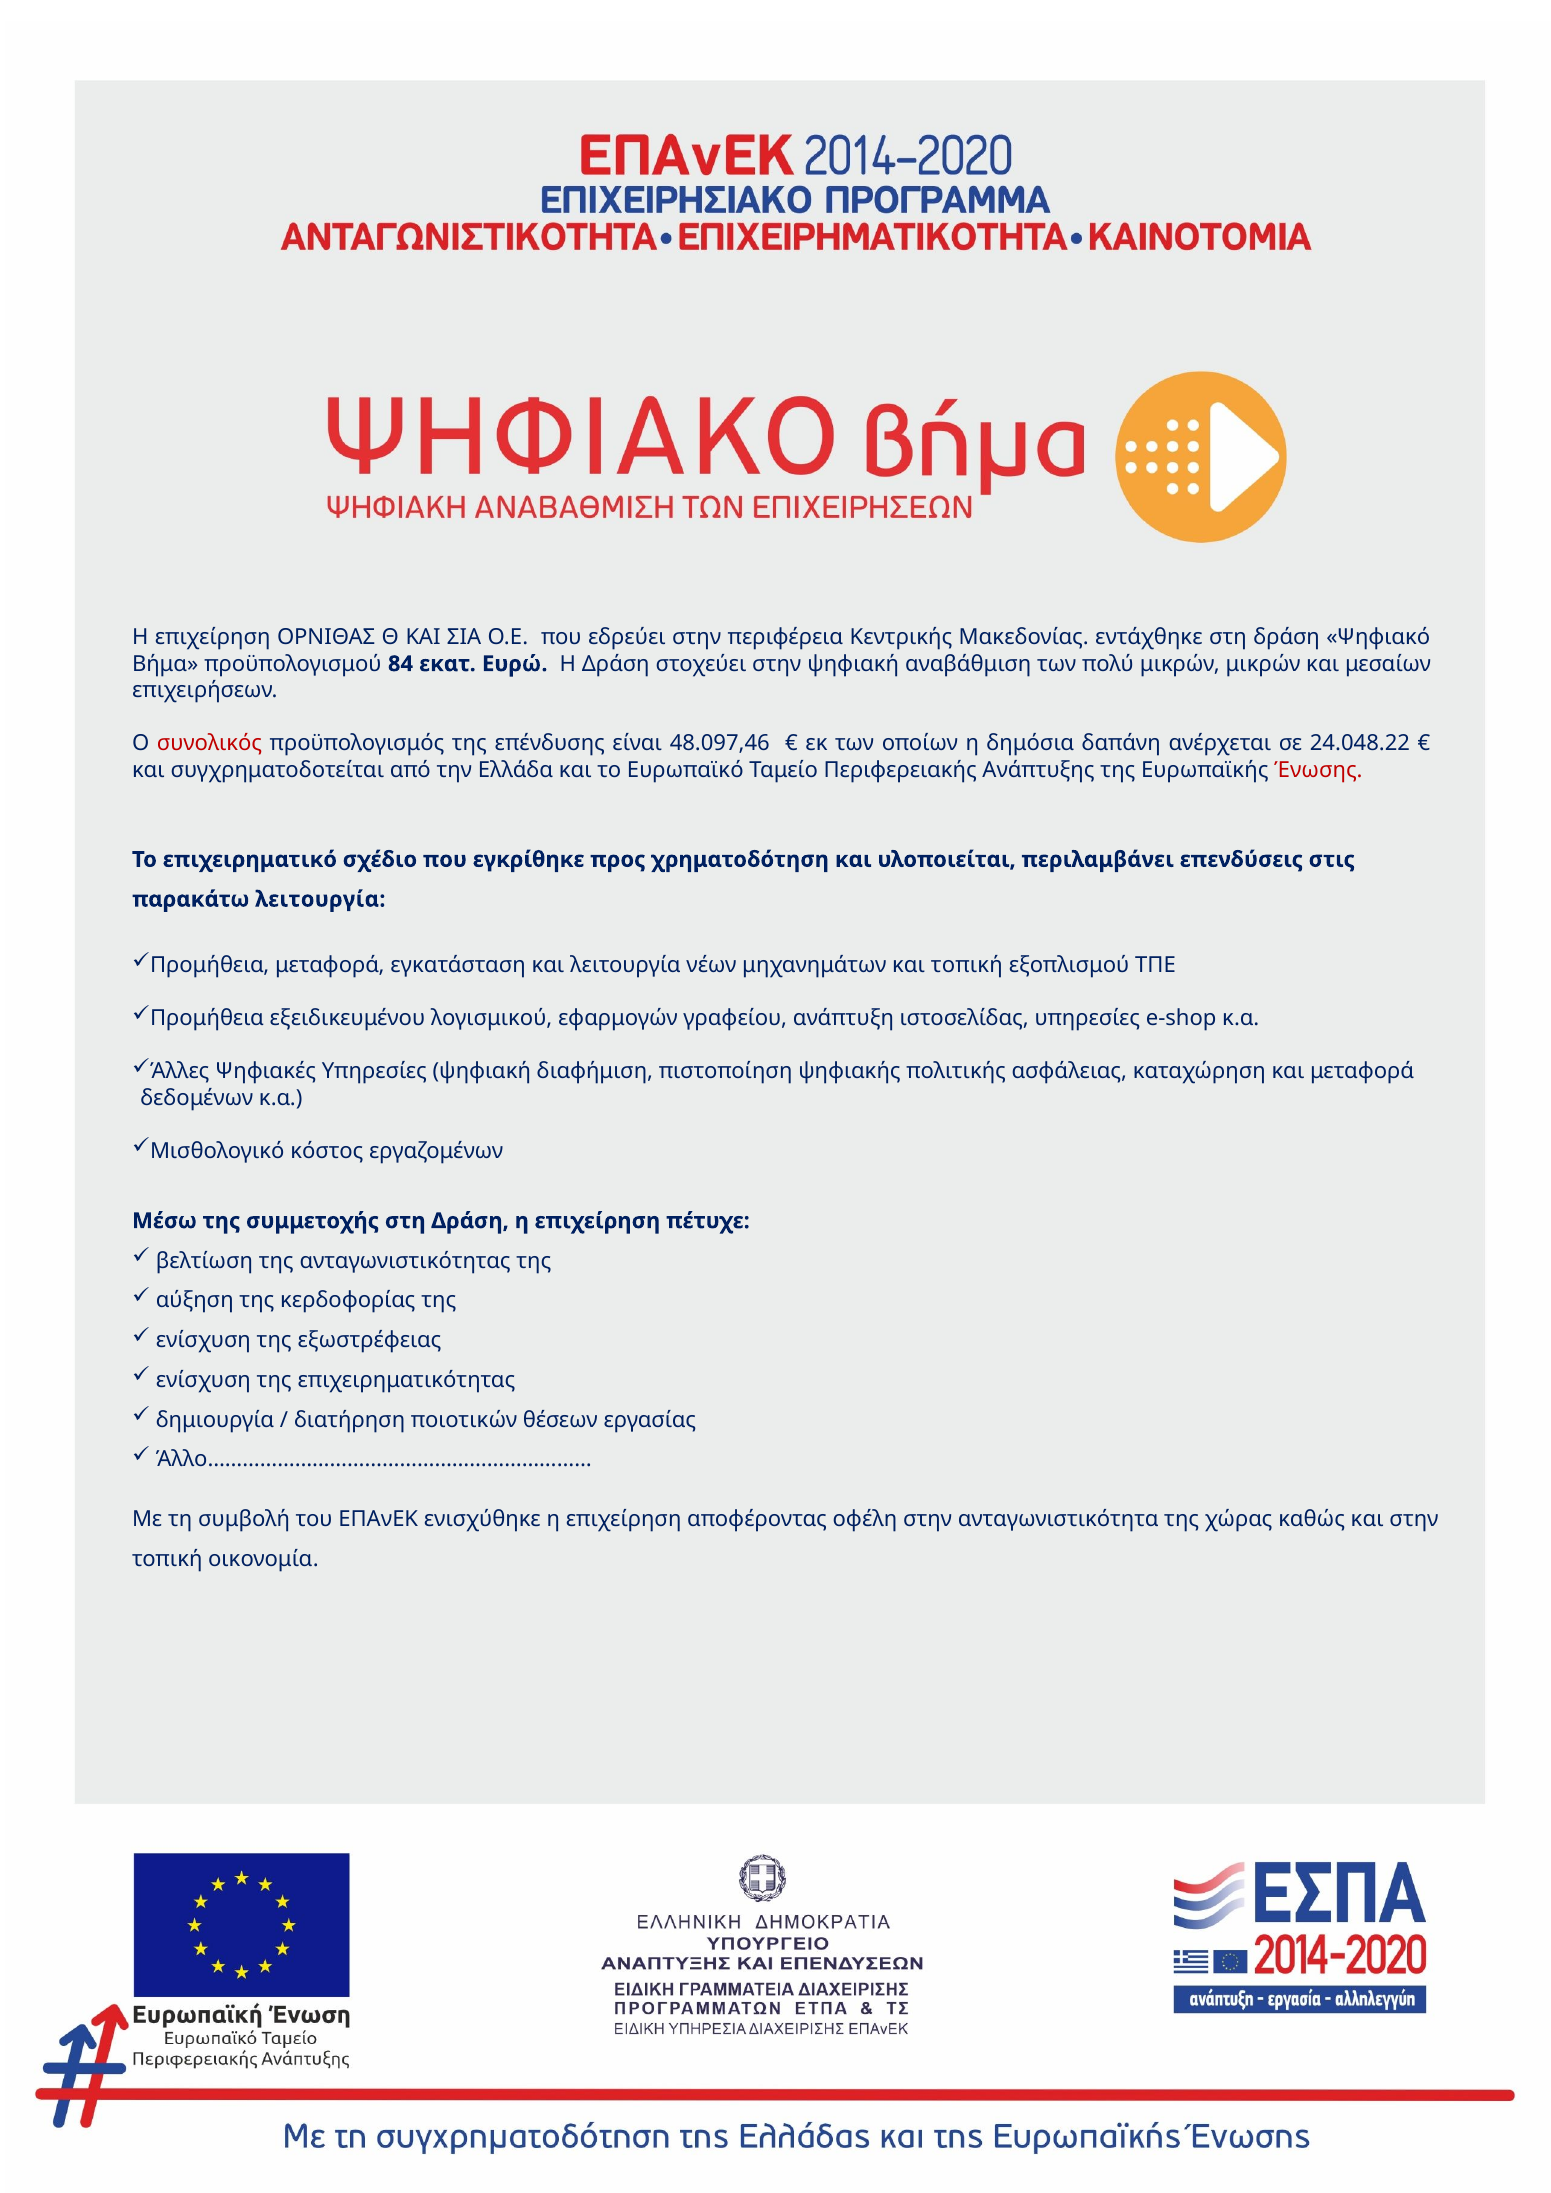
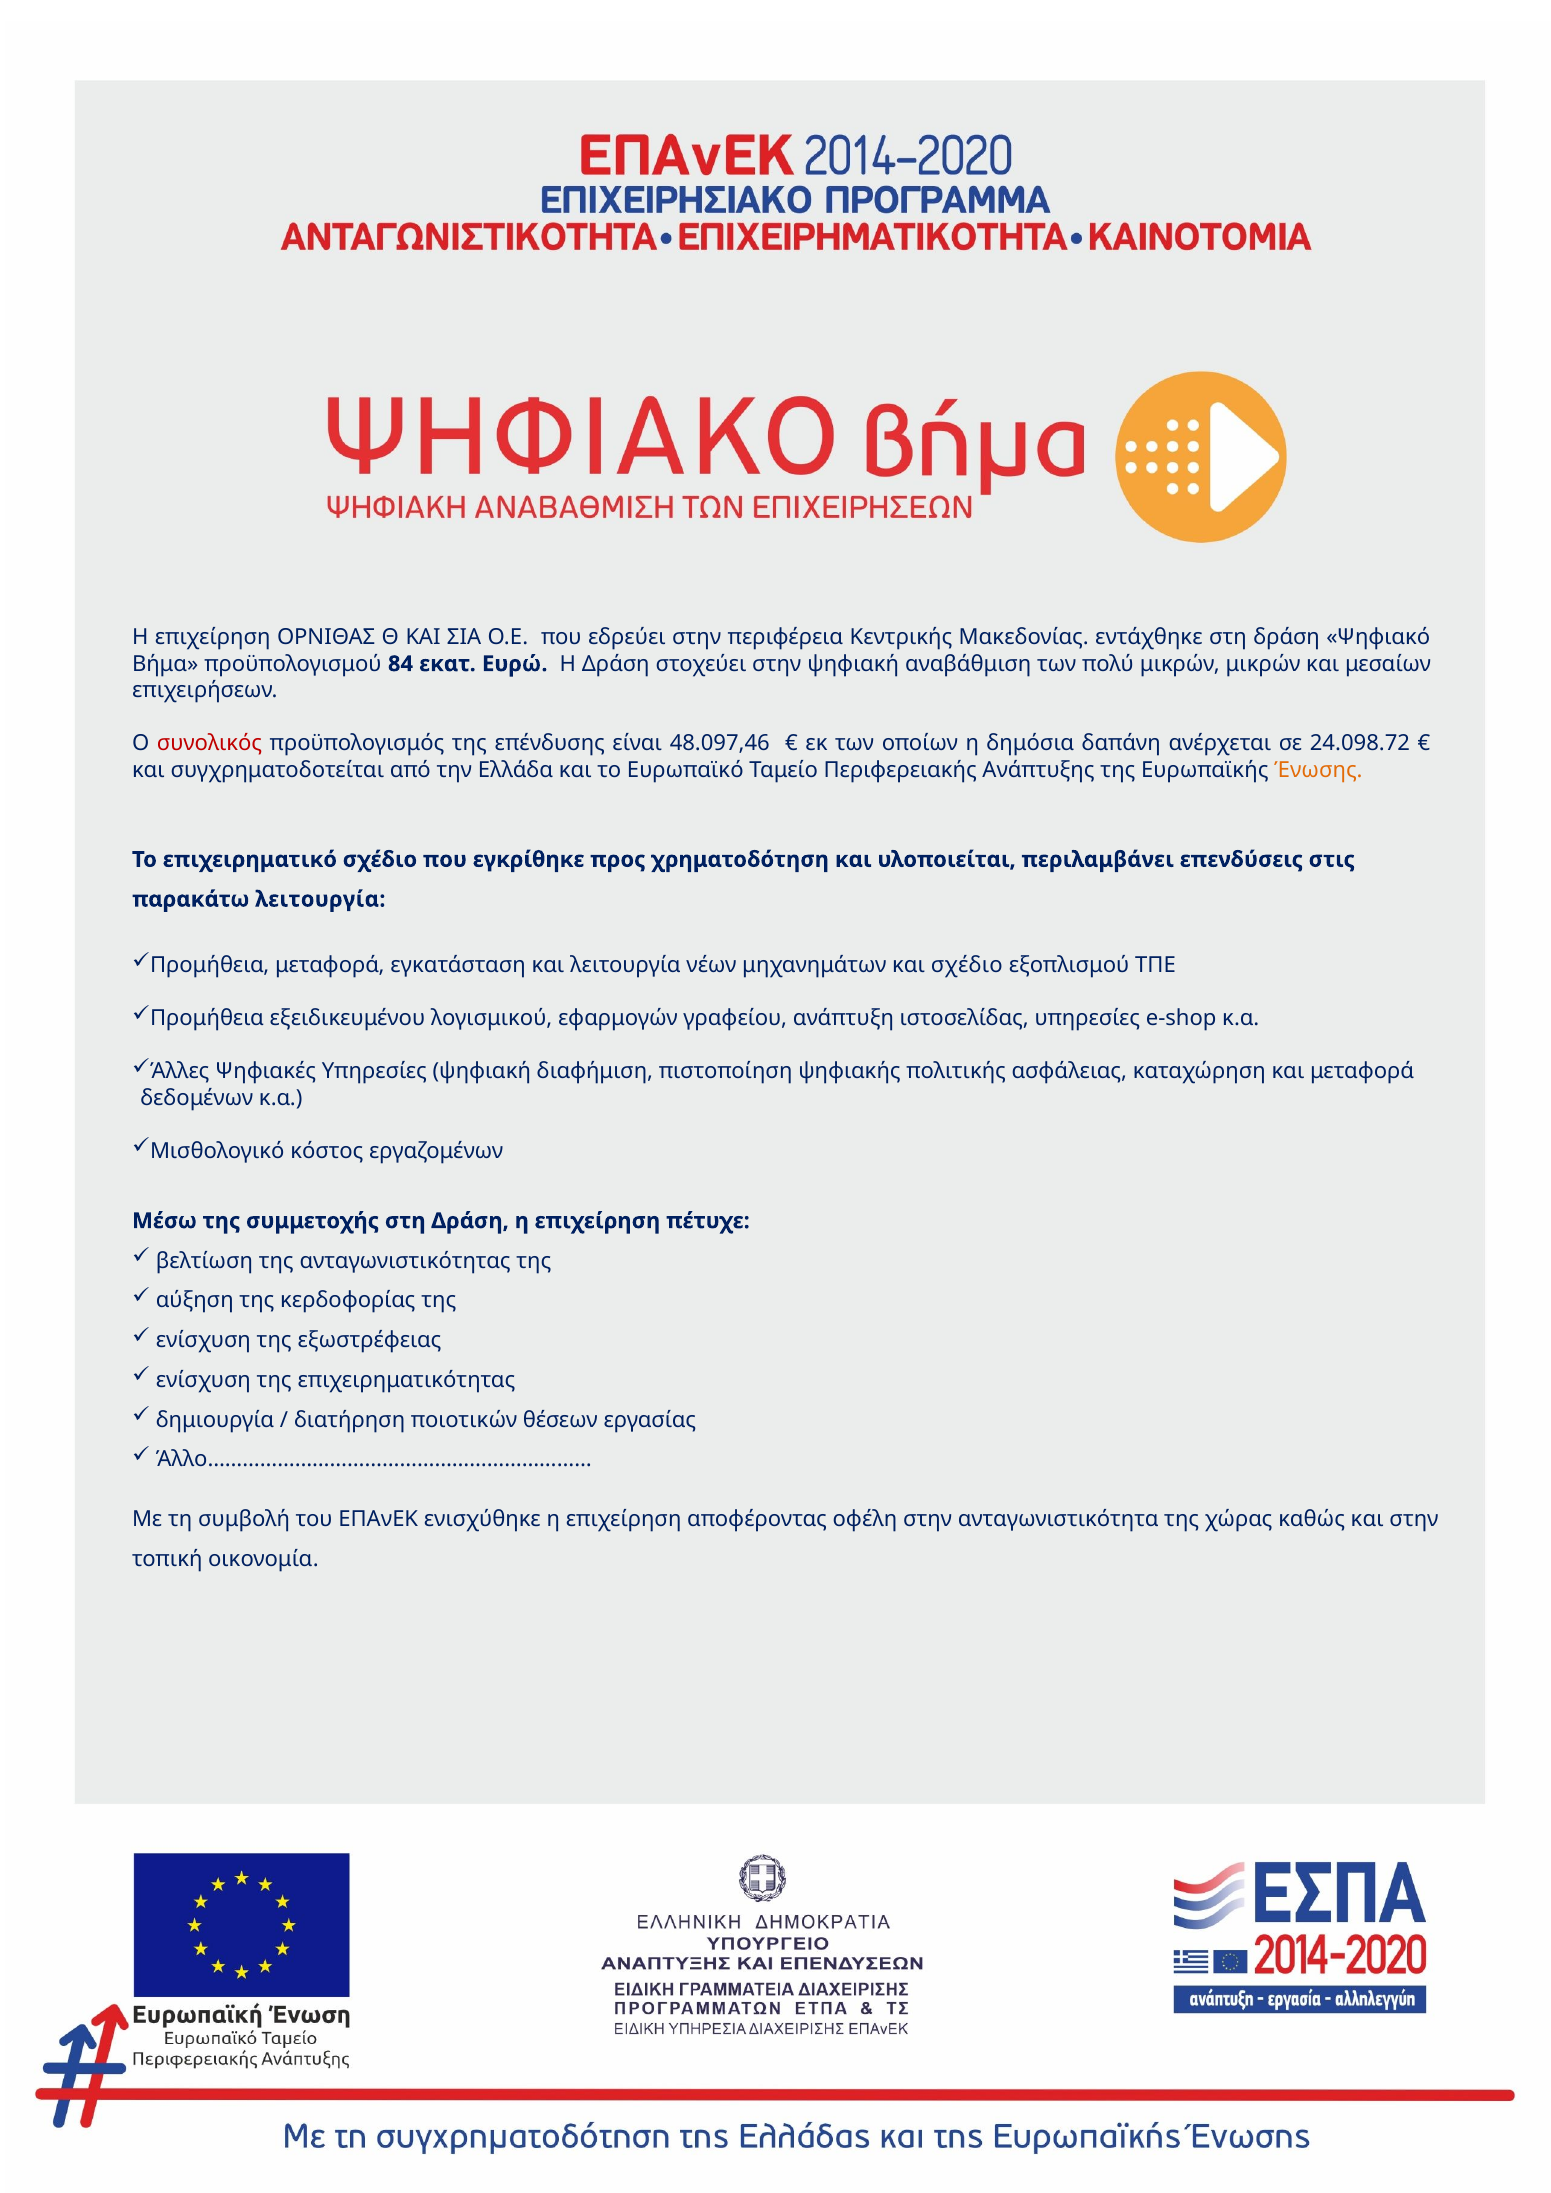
24.048.22: 24.048.22 -> 24.098.72 (1360, 744)
Ένωσης colour: red -> orange (1318, 770)
και τοπική: τοπική -> σχέδιο (967, 966)
